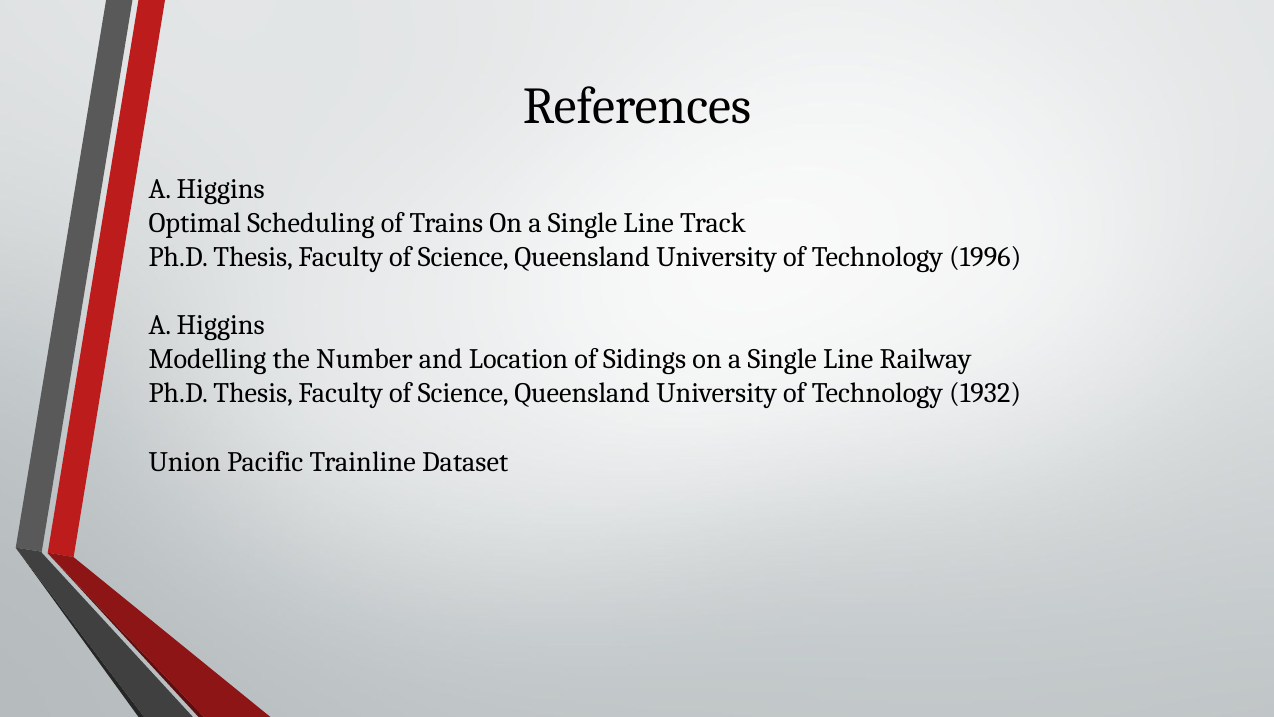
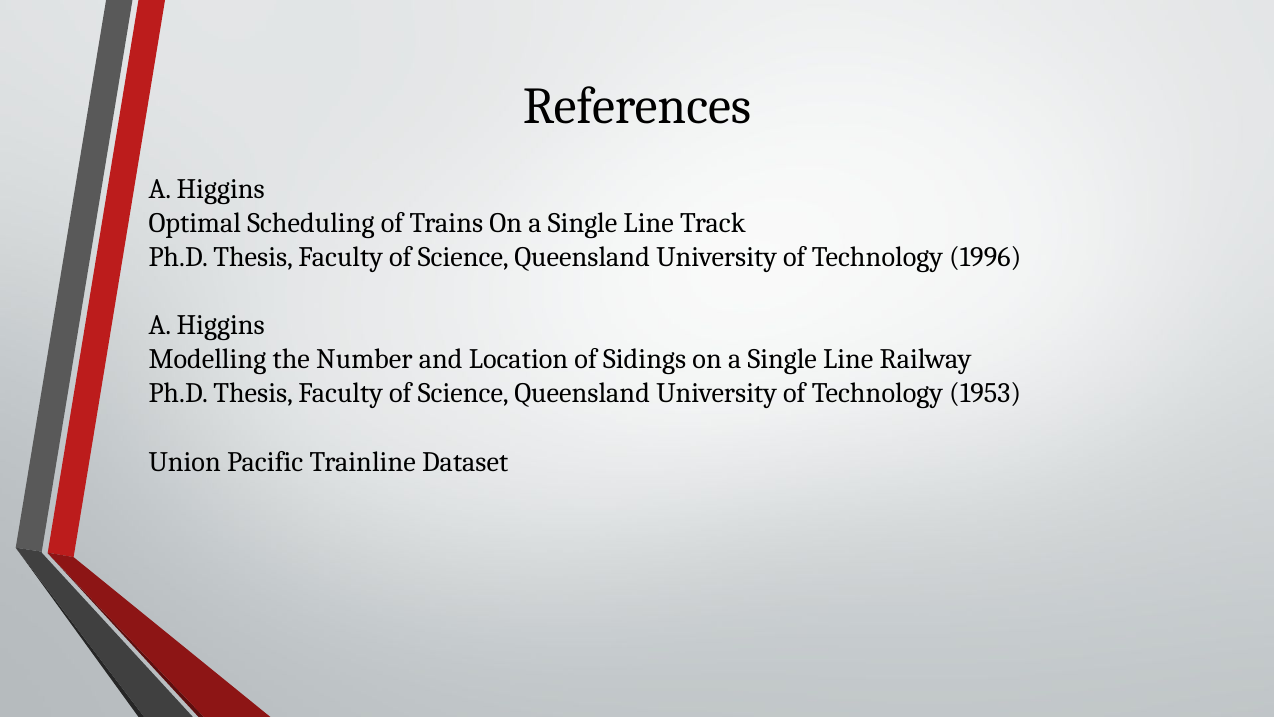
1932: 1932 -> 1953 (985, 393)
